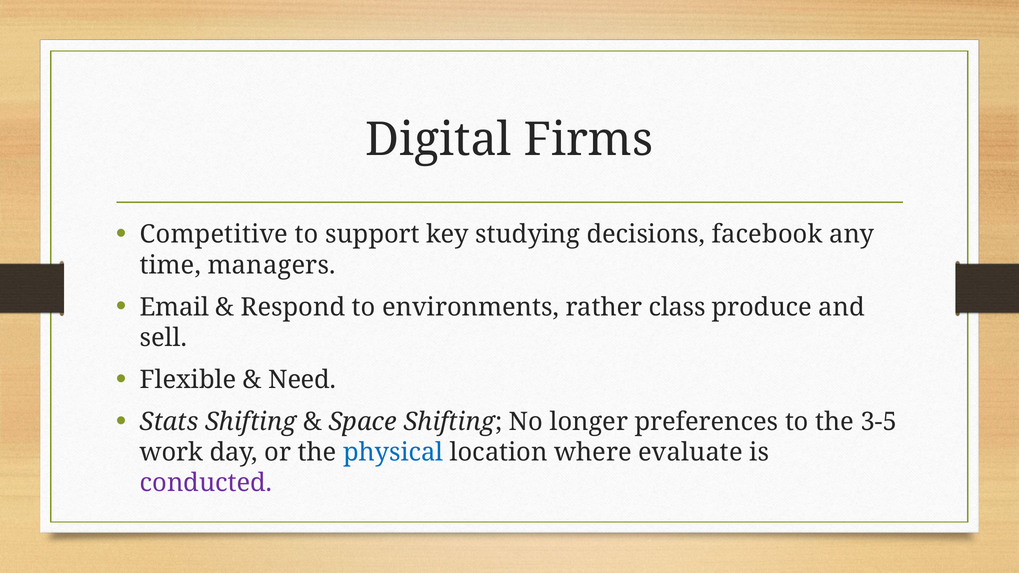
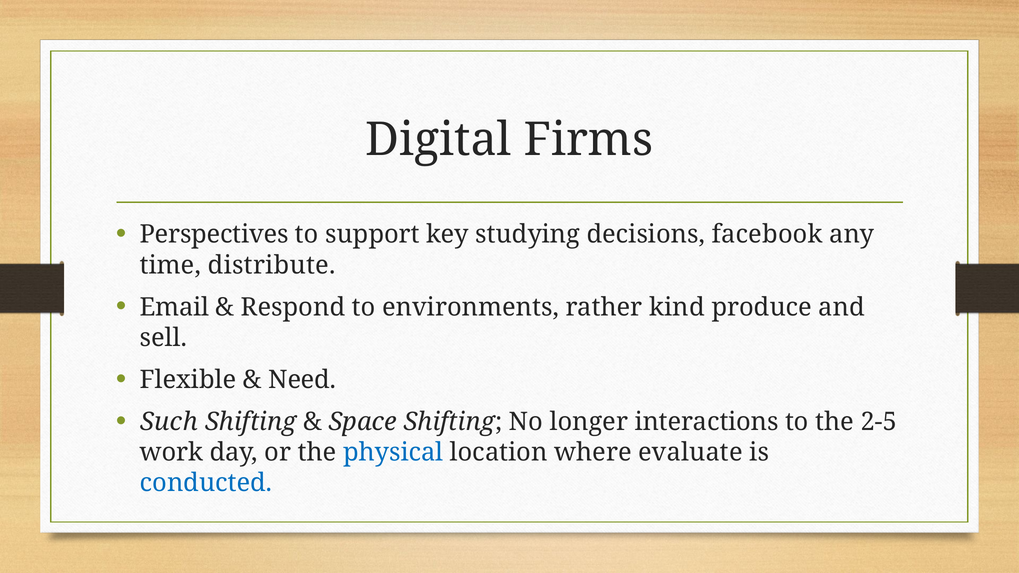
Competitive: Competitive -> Perspectives (214, 235)
managers: managers -> distribute (272, 265)
class: class -> kind (677, 307)
Stats: Stats -> Such (169, 422)
preferences: preferences -> interactions (707, 422)
3-5: 3-5 -> 2-5 (879, 422)
conducted colour: purple -> blue (206, 483)
